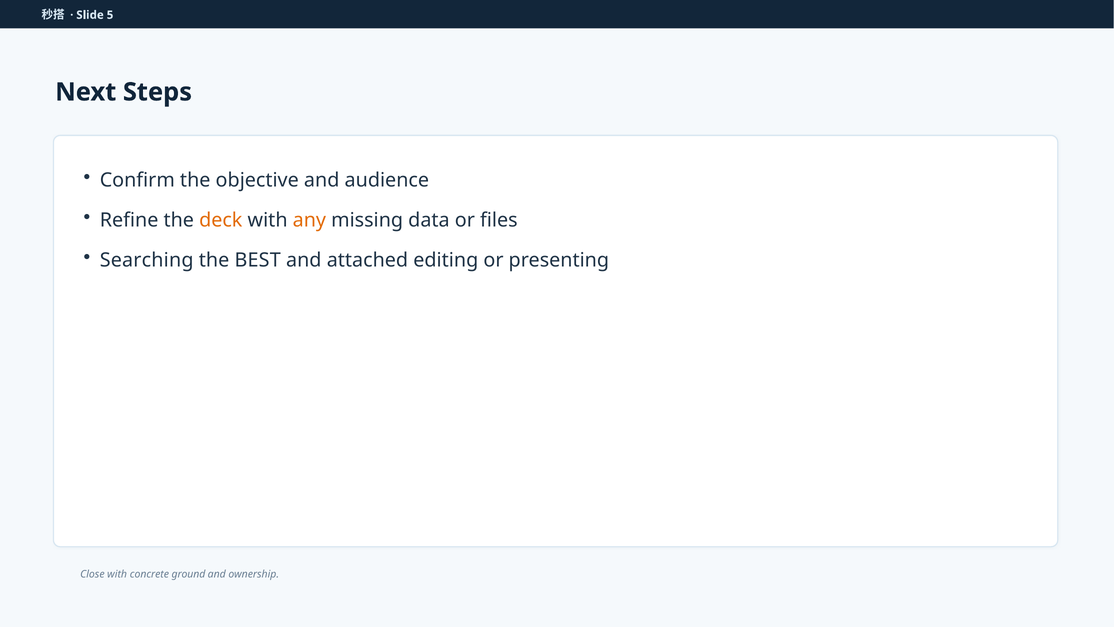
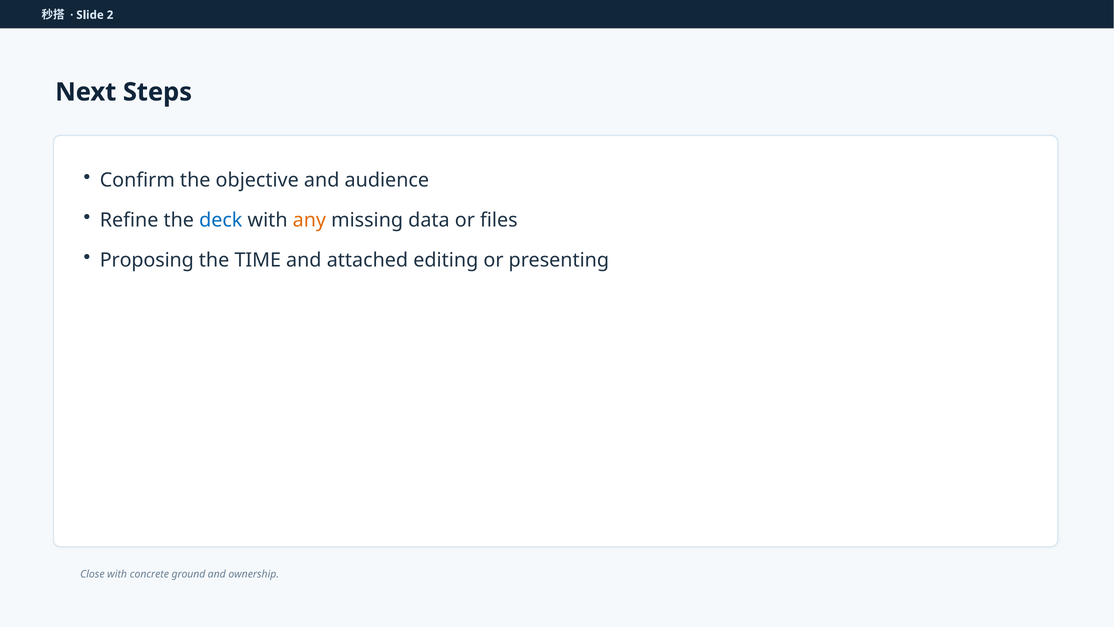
5: 5 -> 2 (110, 15)
deck colour: orange -> blue (221, 220)
Searching: Searching -> Proposing (147, 260)
BEST: BEST -> TIME (258, 260)
